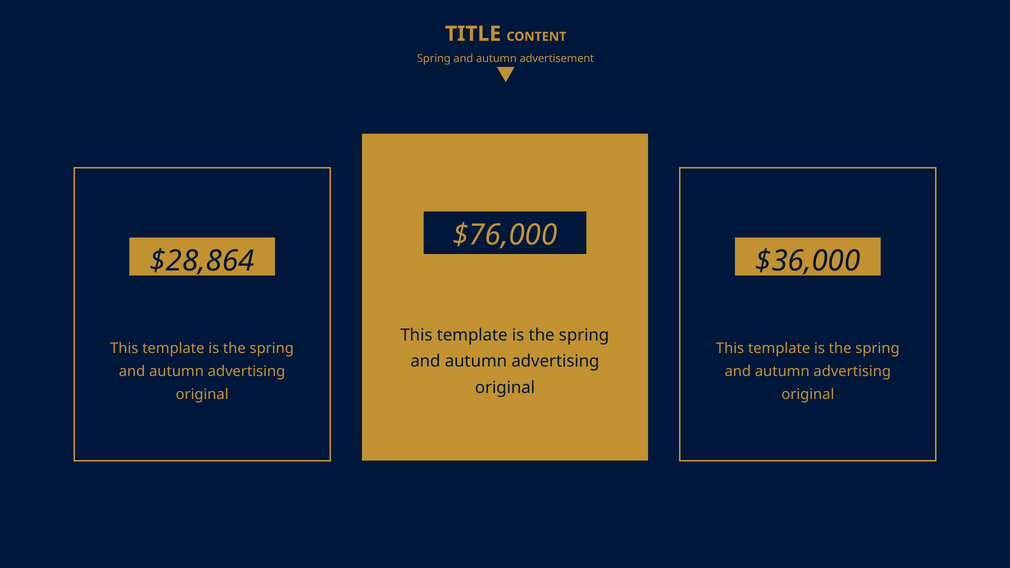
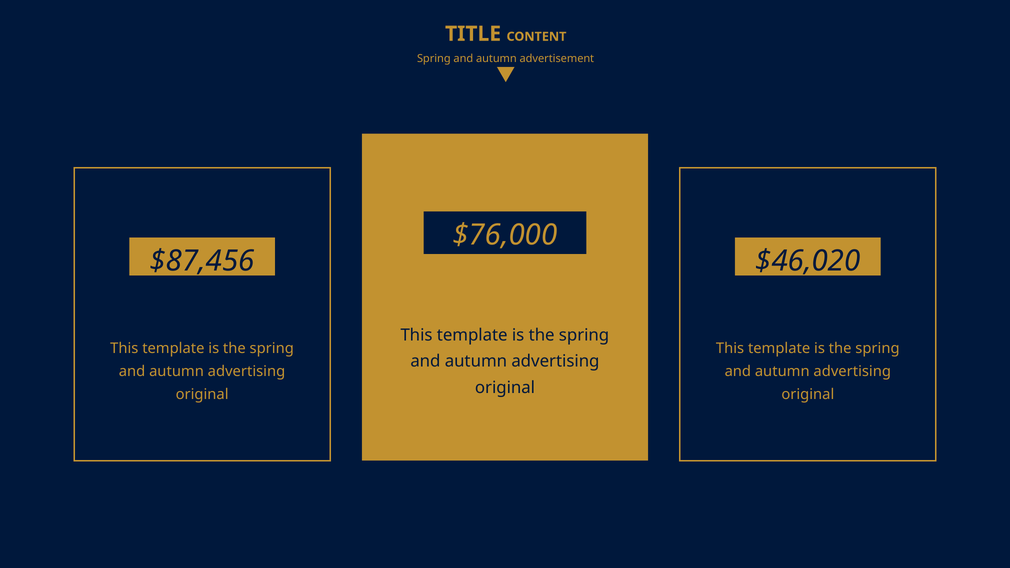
$28,864: $28,864 -> $87,456 (202, 261)
$36,000: $36,000 -> $46,020 (808, 261)
